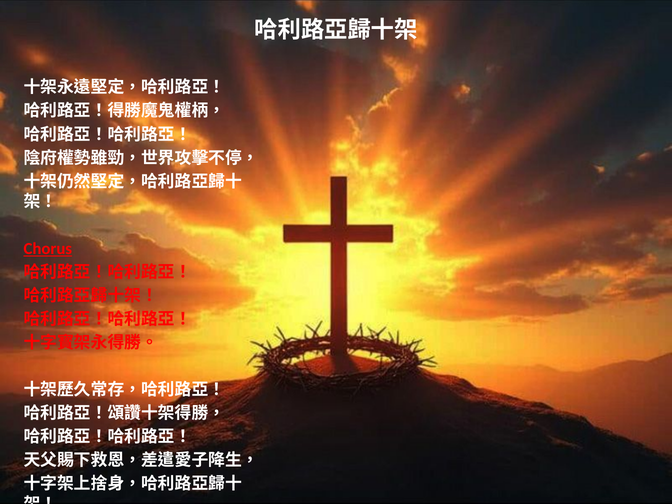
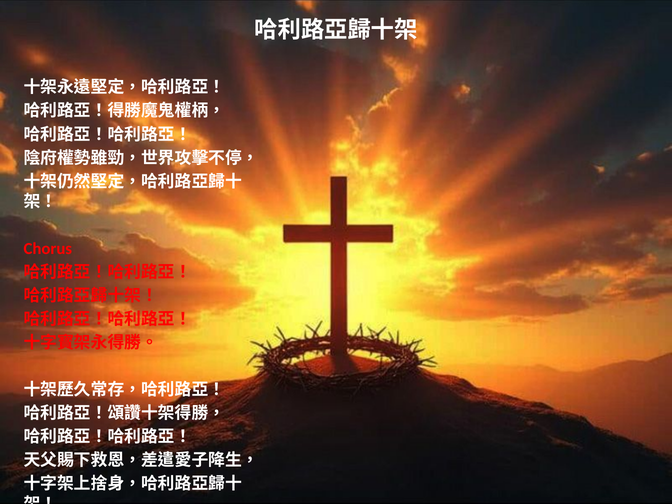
Chorus underline: present -> none (48, 249)
